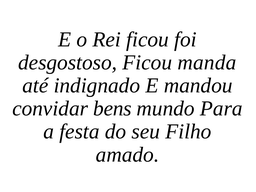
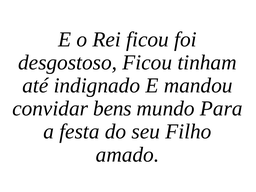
manda: manda -> tinham (207, 62)
